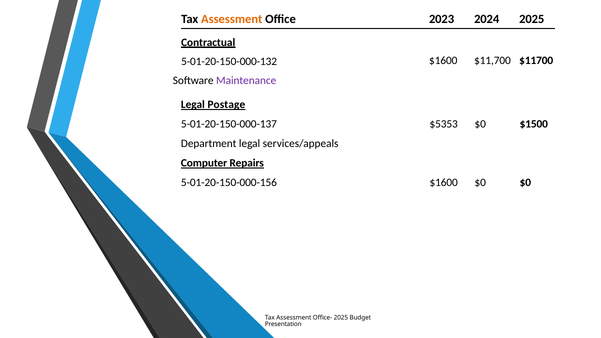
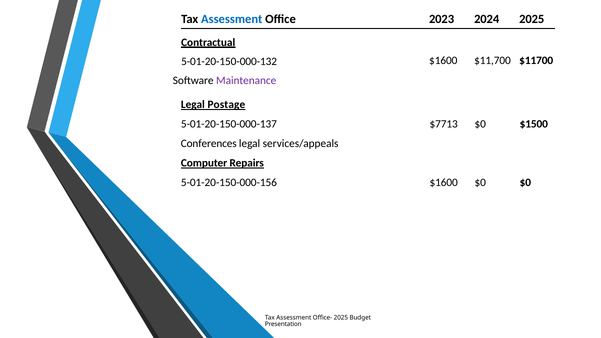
Assessment colour: orange -> blue (232, 19)
$5353: $5353 -> $7713 (444, 124)
Department: Department -> Conferences (209, 144)
